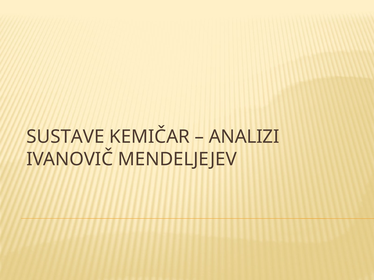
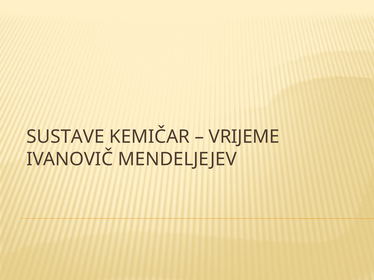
ANALIZI: ANALIZI -> VRIJEME (244, 137)
